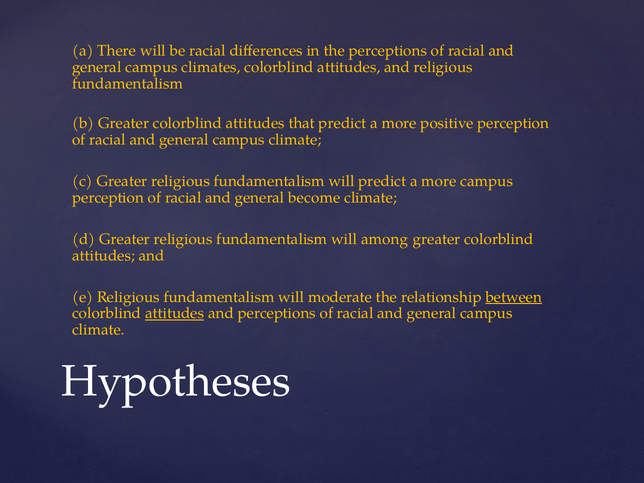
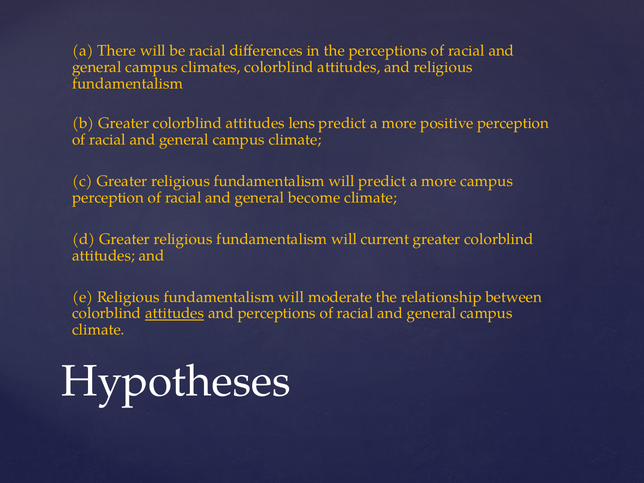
that: that -> lens (302, 123)
among: among -> current (385, 239)
between underline: present -> none (514, 297)
